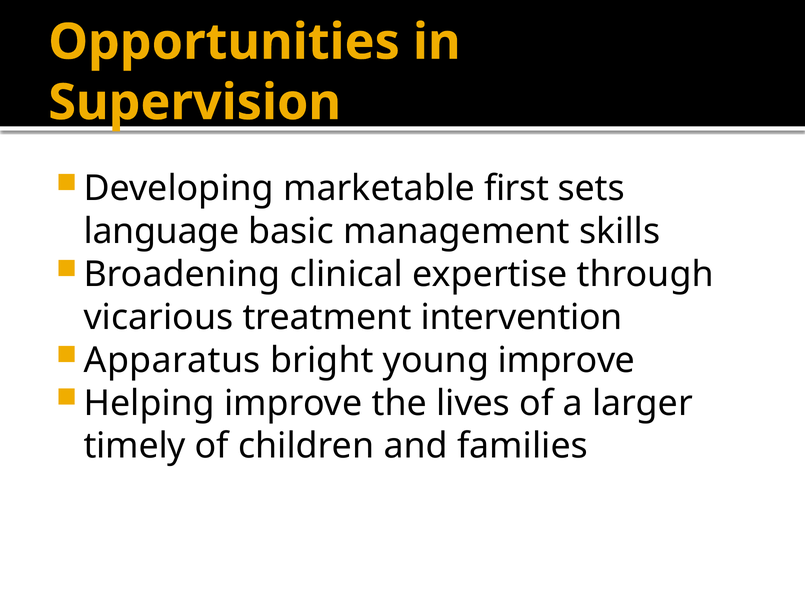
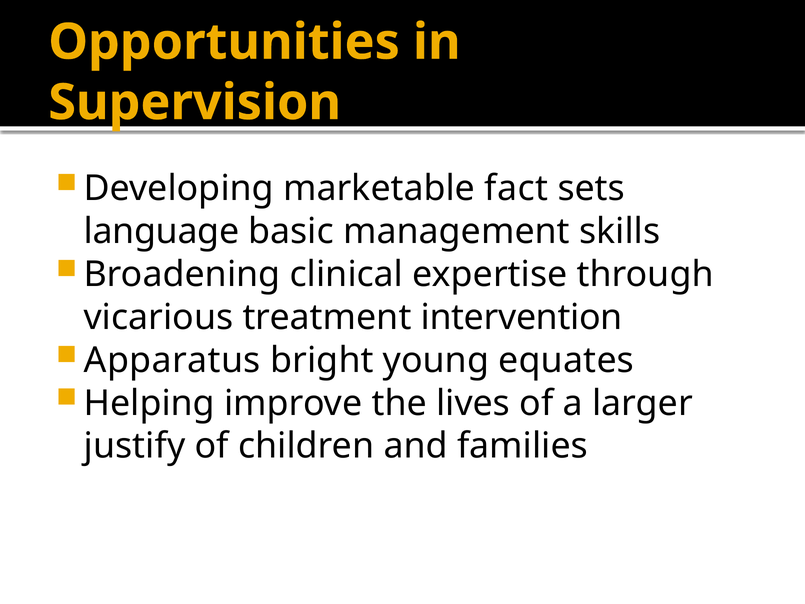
first: first -> fact (516, 188)
young improve: improve -> equates (566, 360)
timely: timely -> justify (135, 446)
